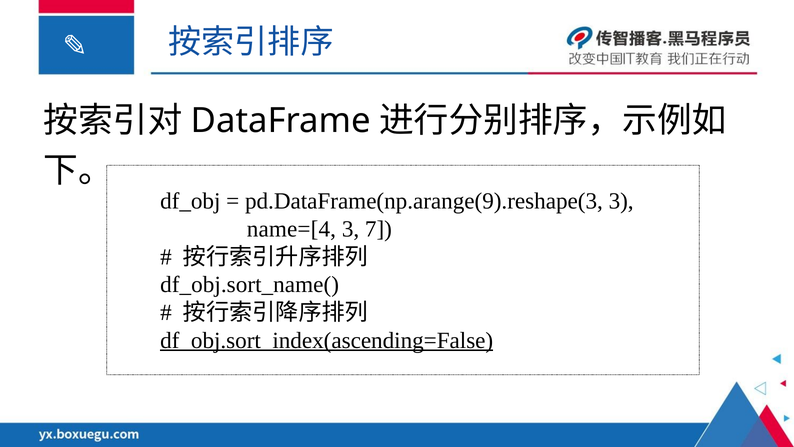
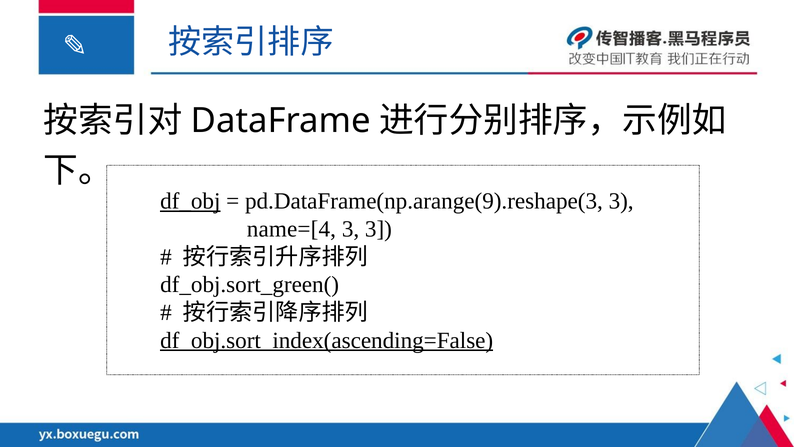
df_obj underline: none -> present (190, 201)
3 7: 7 -> 3 (378, 229)
df_obj.sort_name(: df_obj.sort_name( -> df_obj.sort_green( (250, 285)
